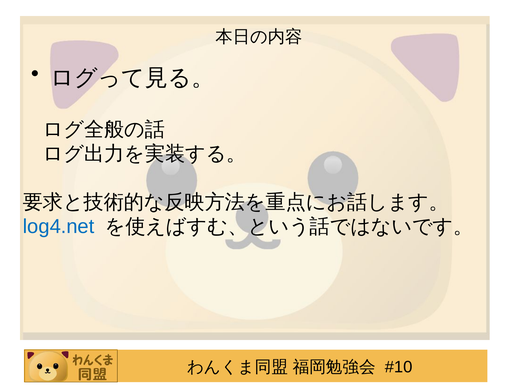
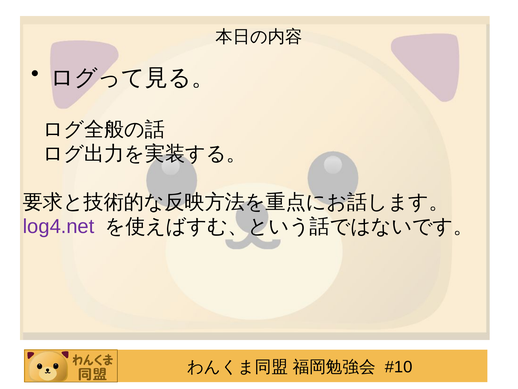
log4.net colour: blue -> purple (59, 226)
